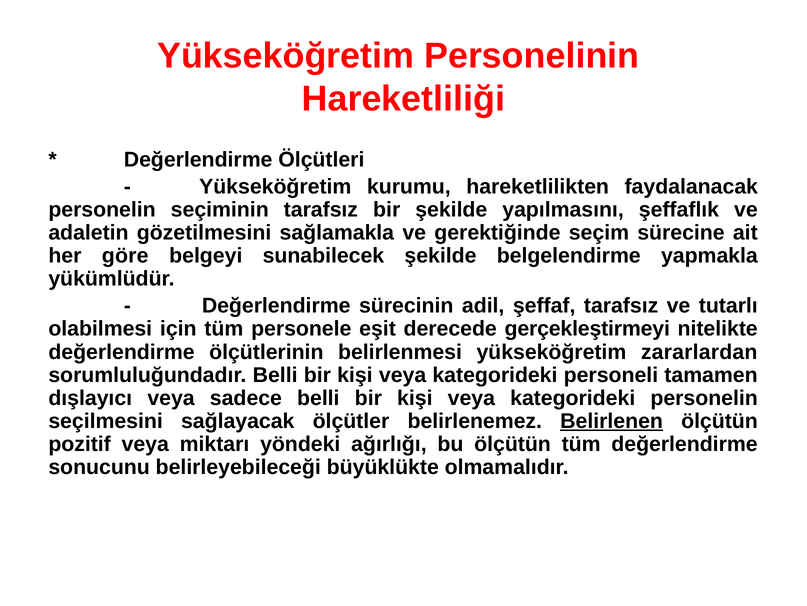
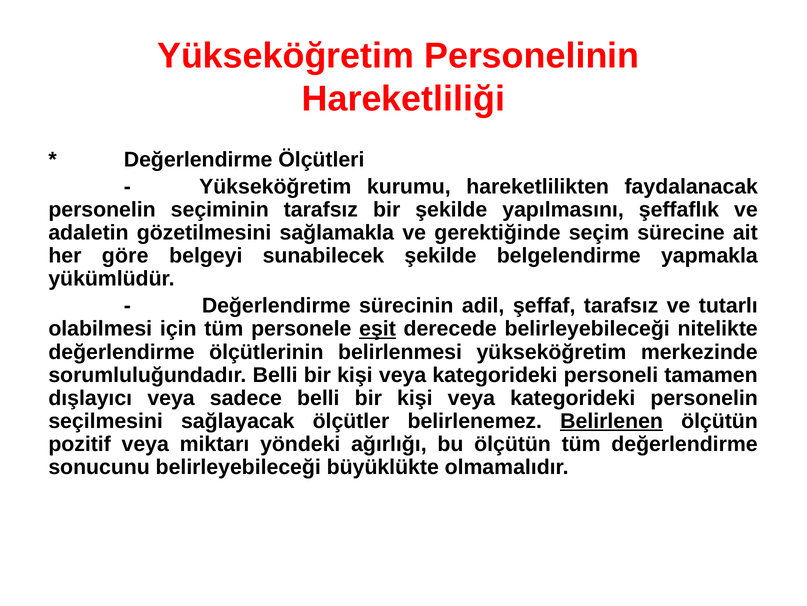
eşit underline: none -> present (378, 329)
derecede gerçekleştirmeyi: gerçekleştirmeyi -> belirleyebileceği (587, 329)
zararlardan: zararlardan -> merkezinde (699, 352)
